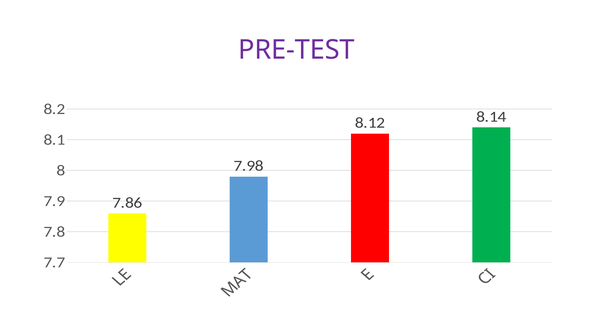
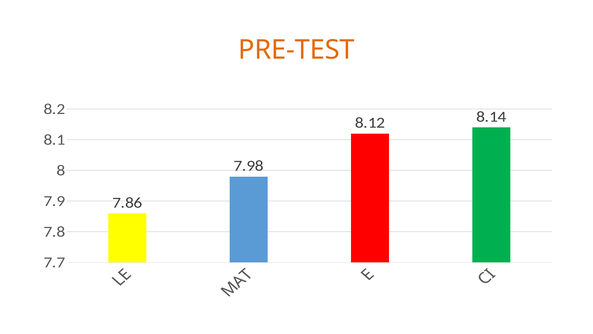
PRE-TEST colour: purple -> orange (297, 50)
